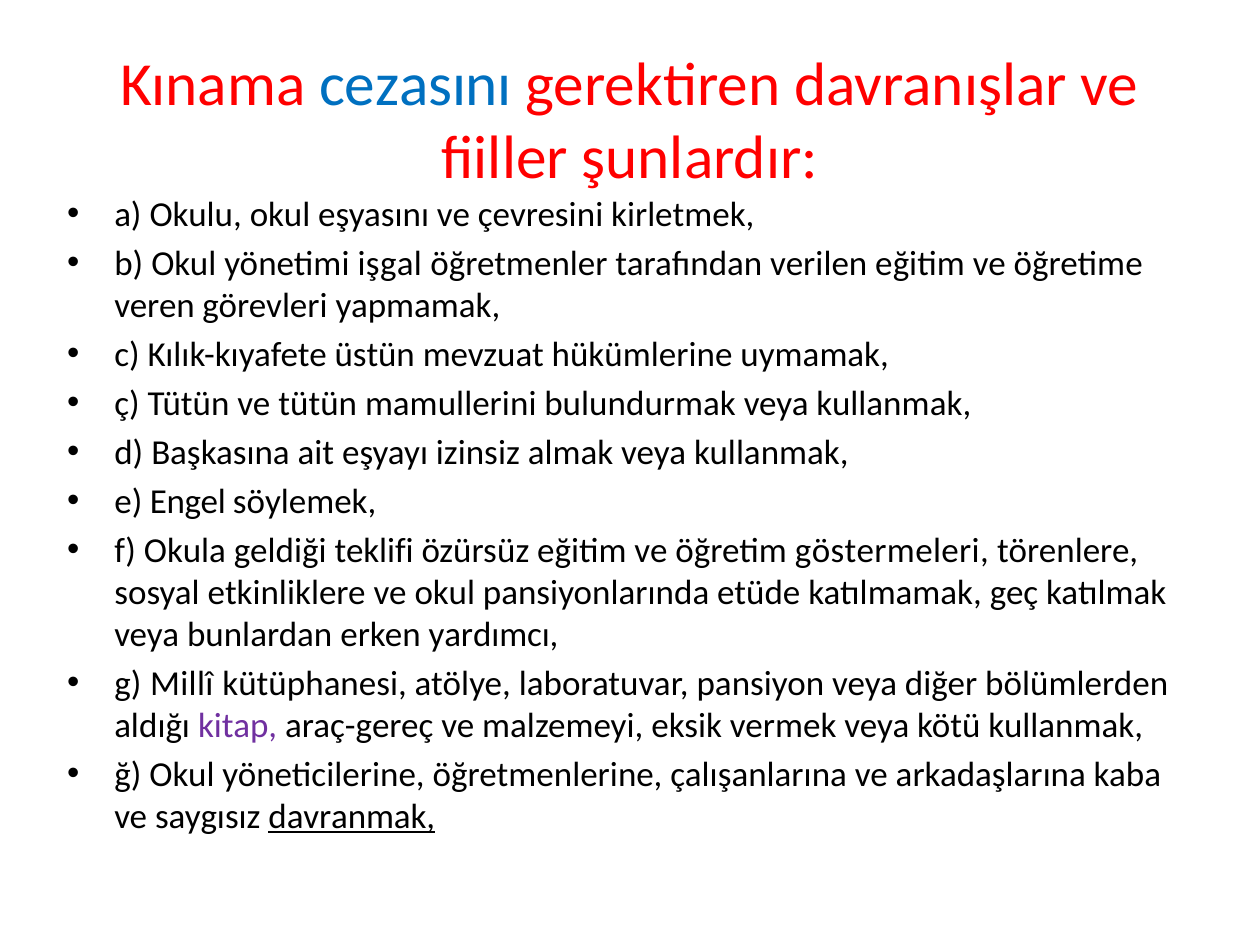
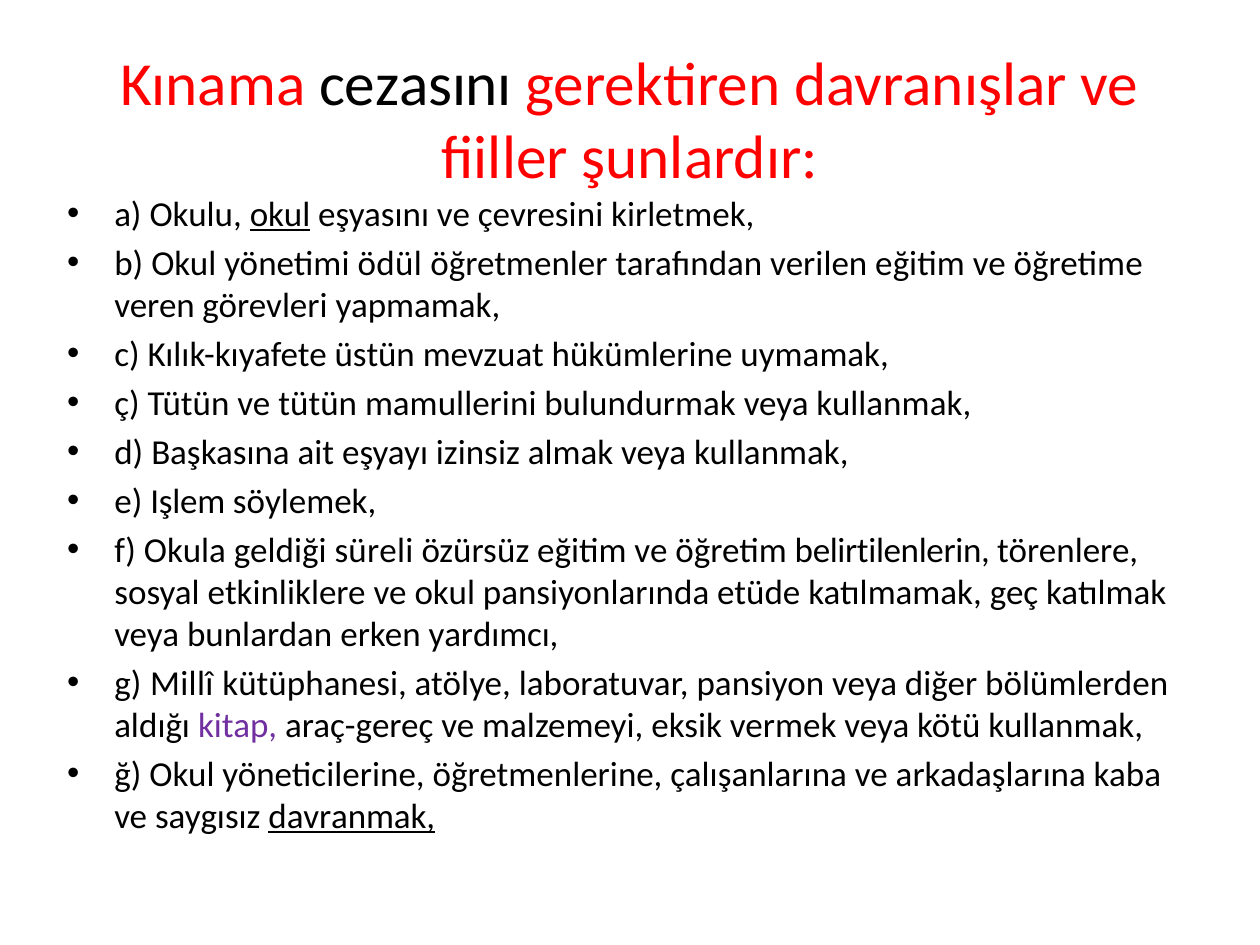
cezasını colour: blue -> black (416, 85)
okul underline: none -> present (280, 214)
işgal: işgal -> ödül (390, 264)
Engel: Engel -> Işlem (188, 502)
teklifi: teklifi -> süreli (374, 551)
göstermeleri: göstermeleri -> belirtilenlerin (892, 551)
